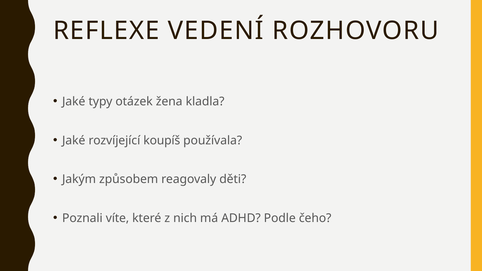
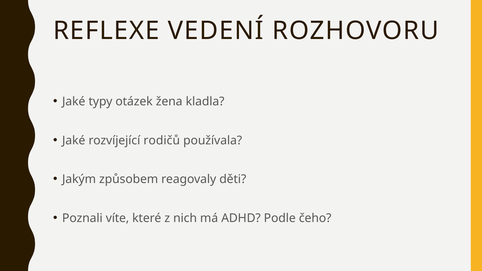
koupíš: koupíš -> rodičů (162, 141)
